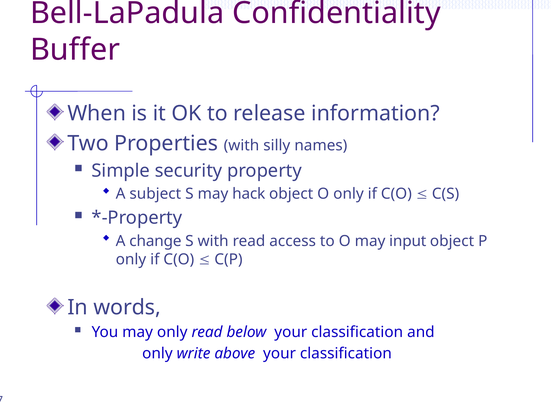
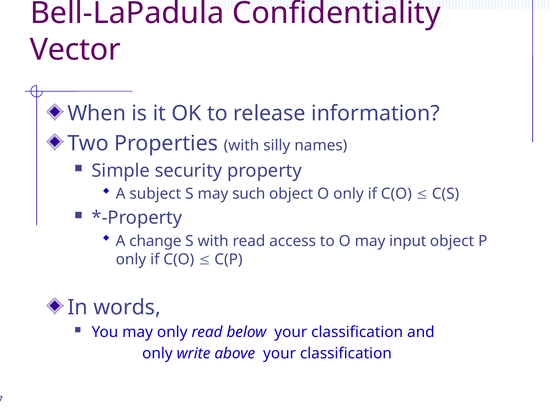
Buffer: Buffer -> Vector (75, 50)
hack: hack -> such (249, 194)
